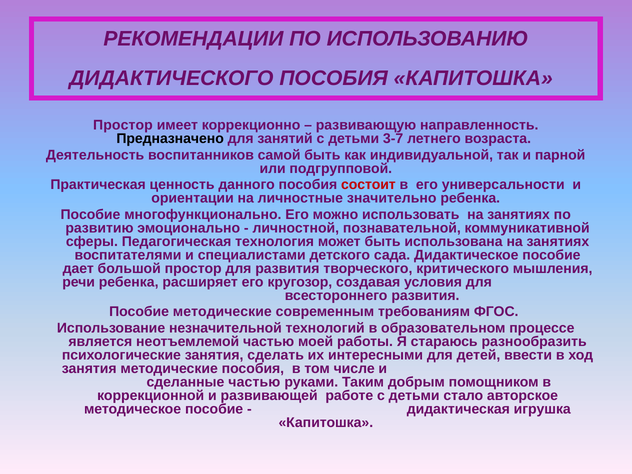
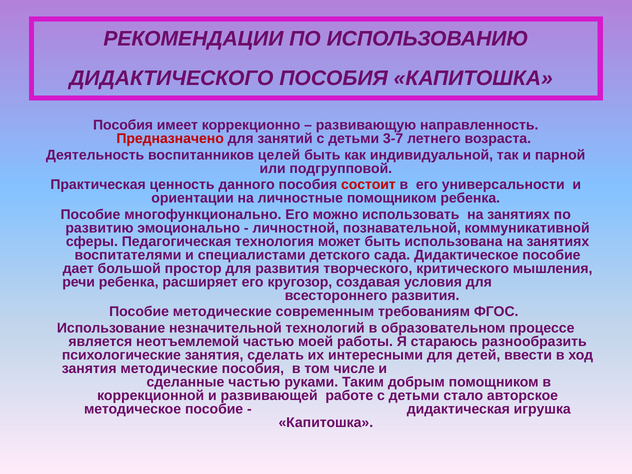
Простор: Простор -> Пособия (123, 125)
Предназначено colour: black -> red (170, 139)
самой: самой -> целей (279, 155)
личностные значительно: значительно -> помощником (392, 198)
